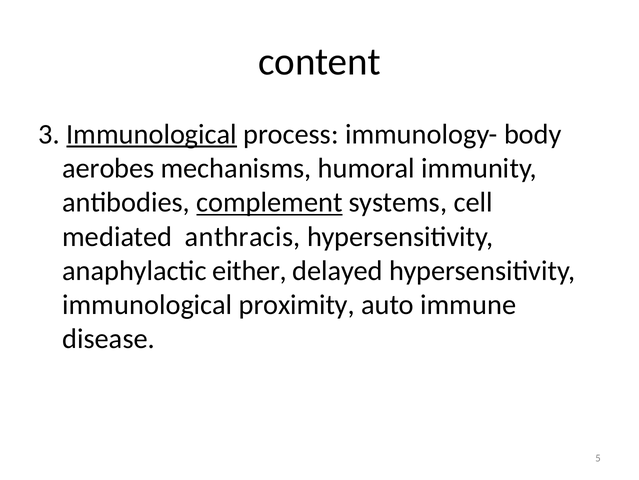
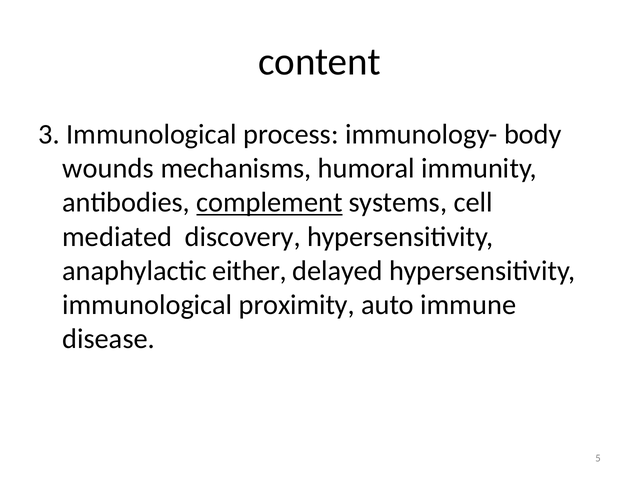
Immunological underline: present -> none (152, 134)
aerobes: aerobes -> wounds (108, 168)
anthracis: anthracis -> discovery (243, 236)
